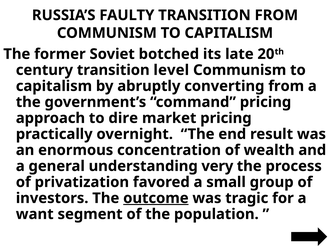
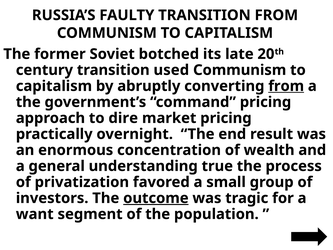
level: level -> used (171, 70)
from underline: none -> present (286, 86)
very: very -> true (217, 166)
